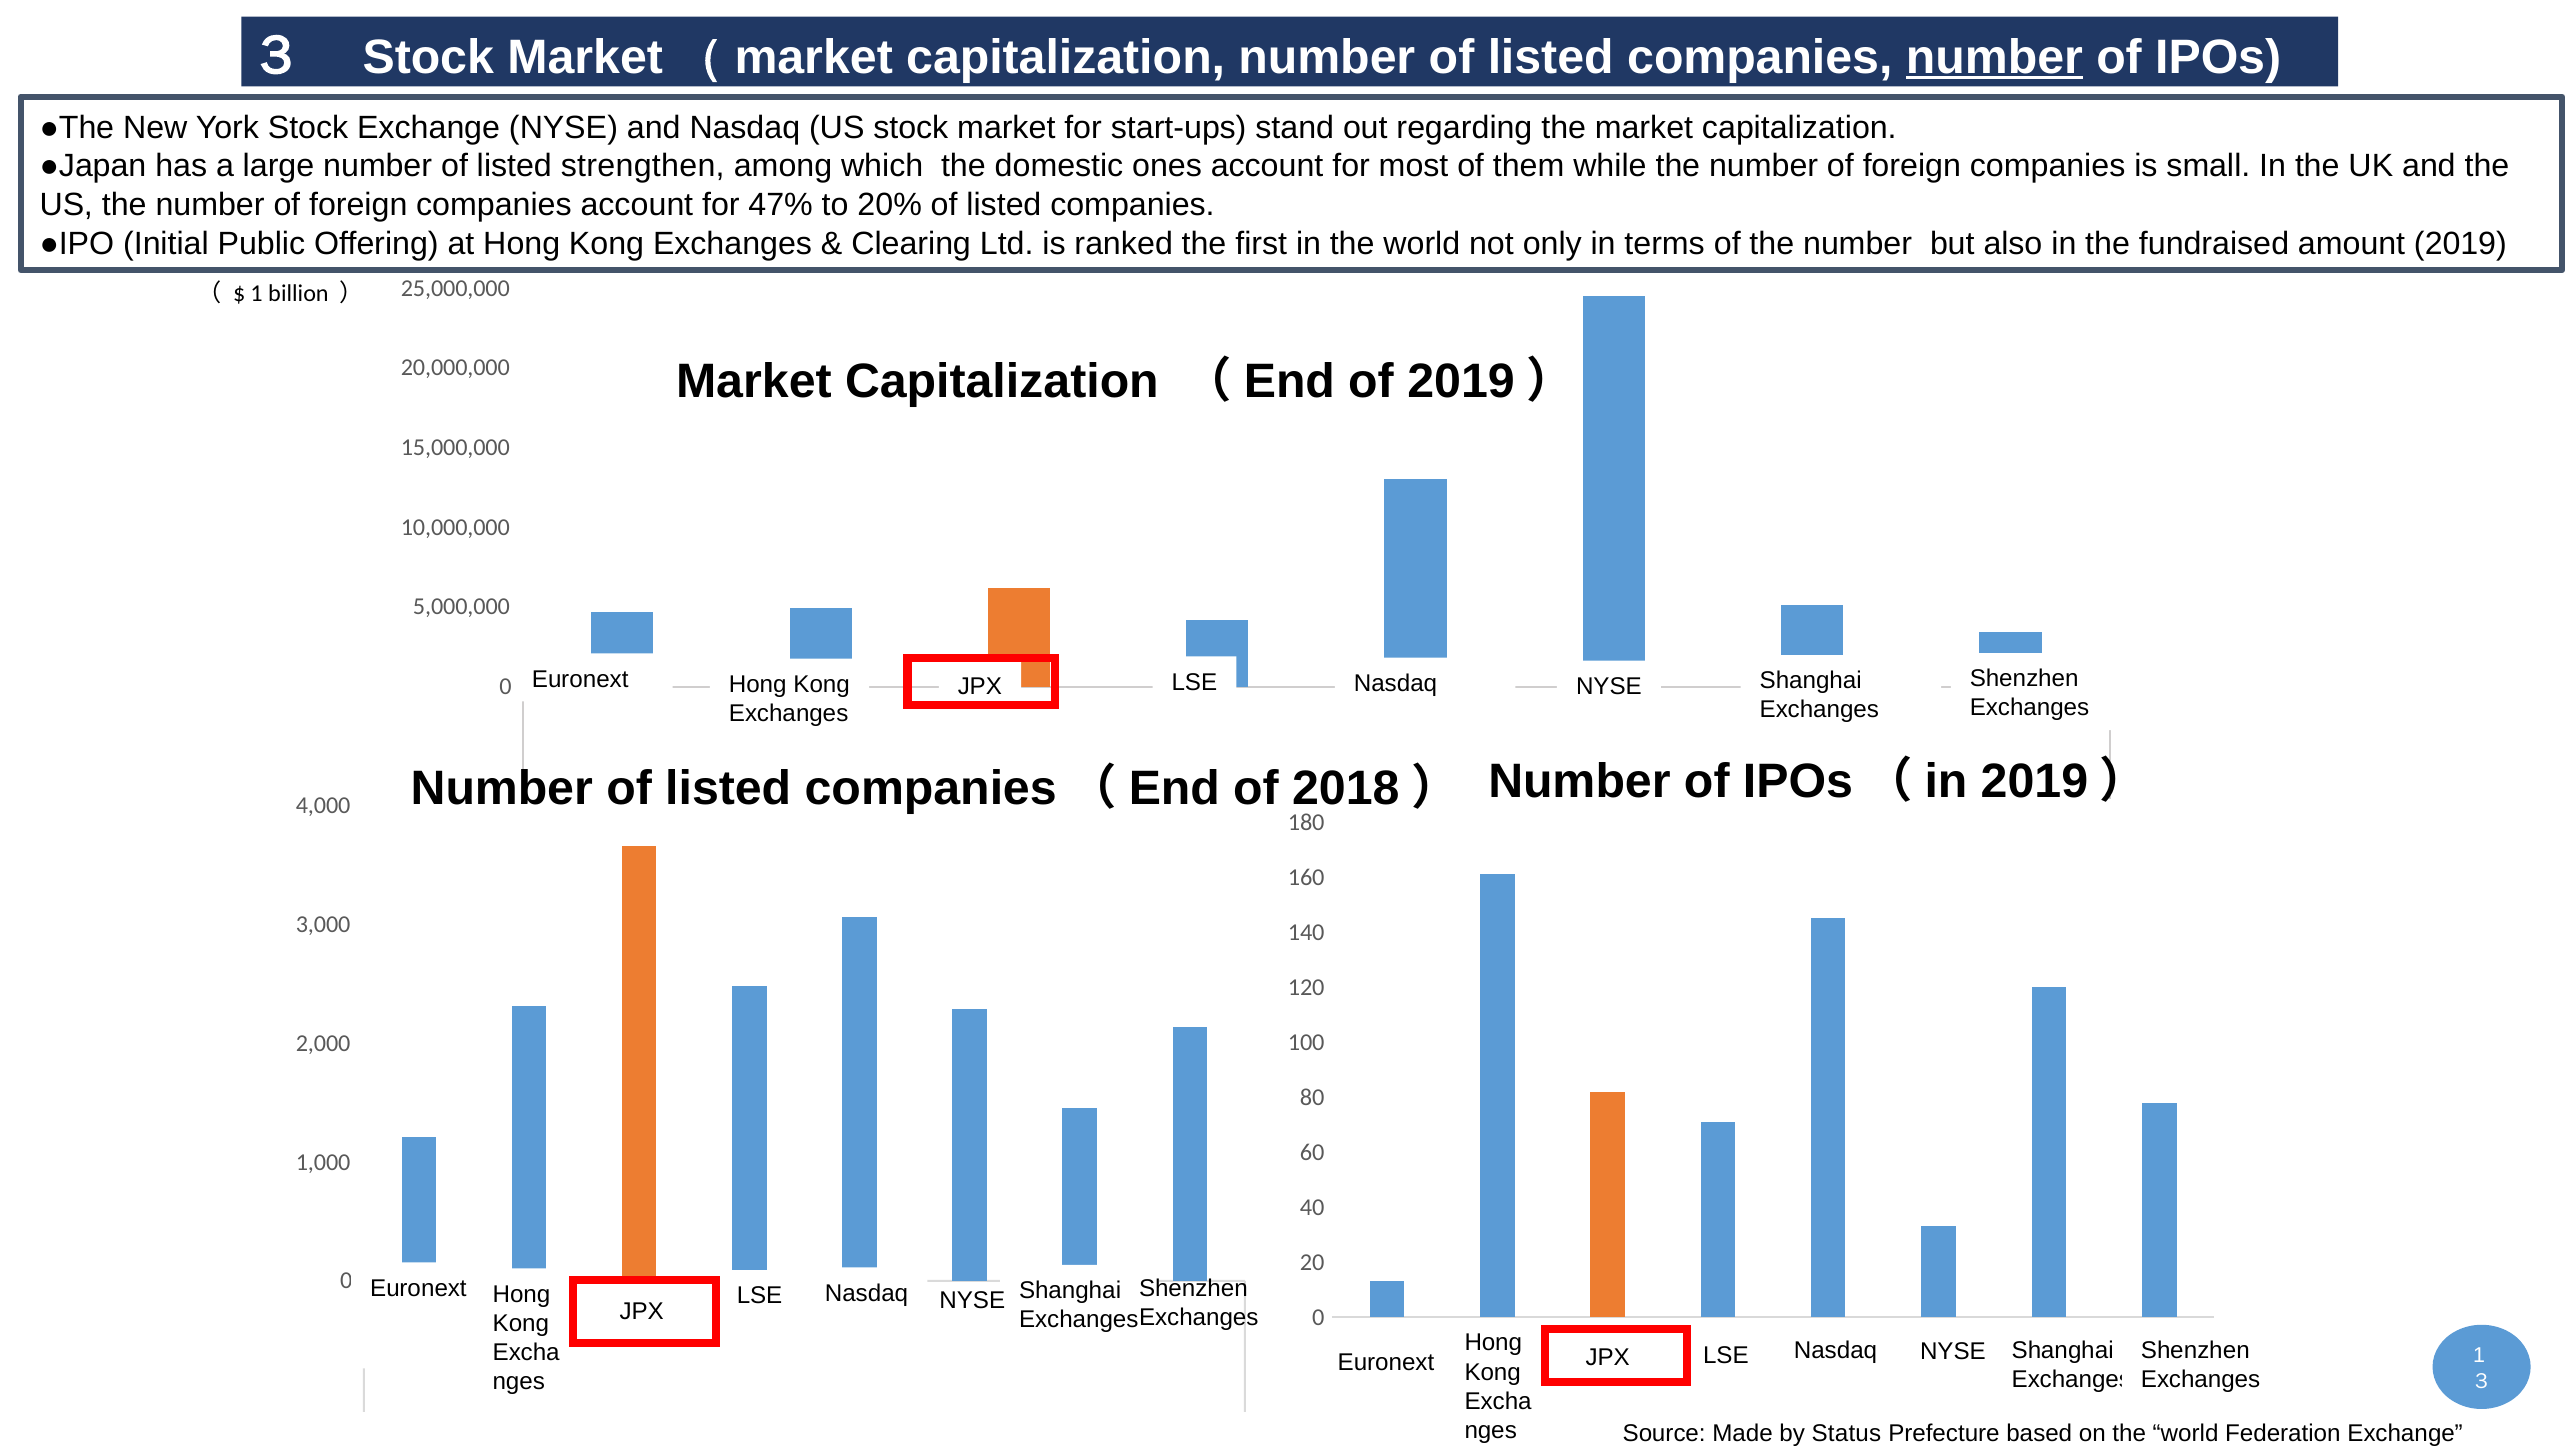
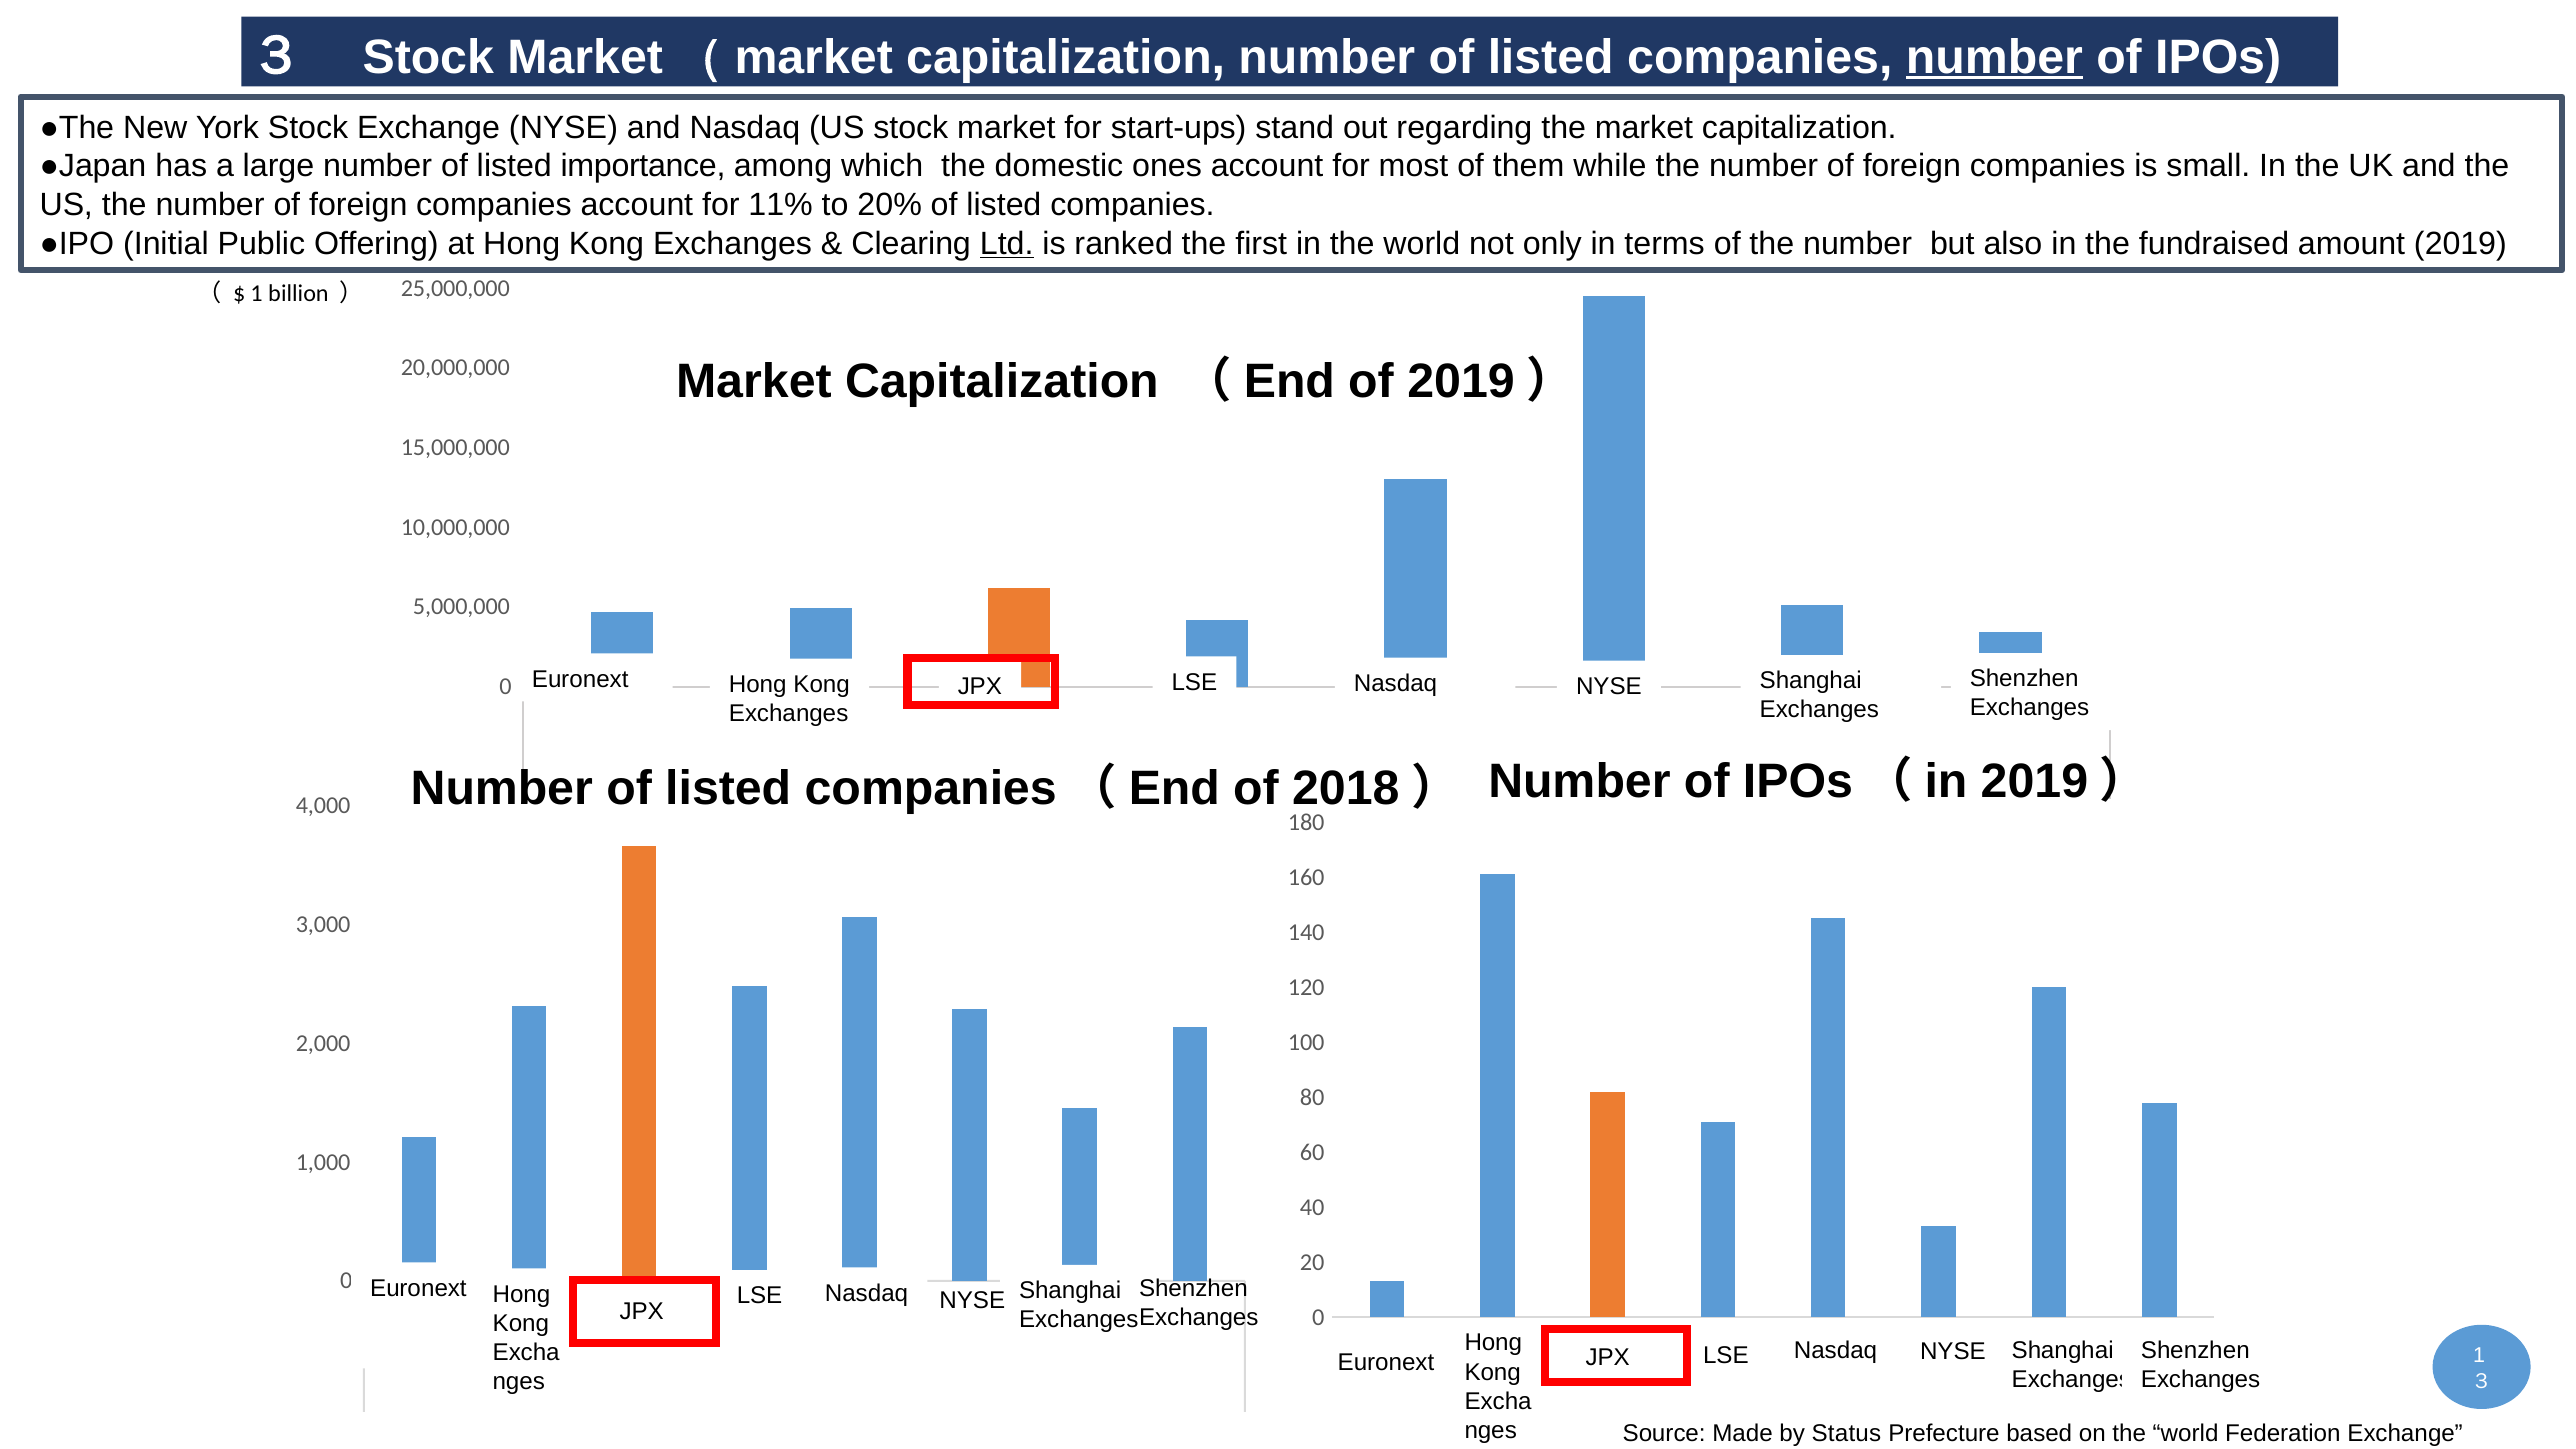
strengthen: strengthen -> importance (643, 166)
47%: 47% -> 11% (781, 205)
Ltd underline: none -> present (1007, 244)
